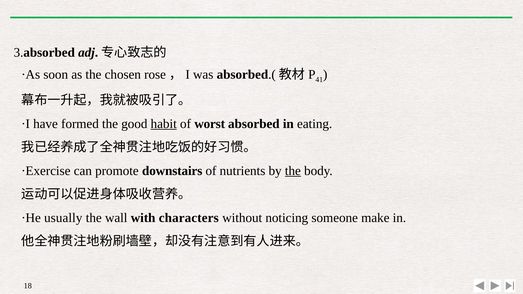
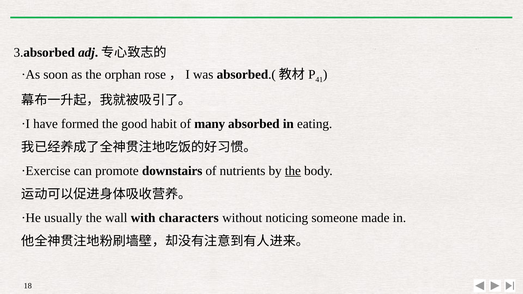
chosen: chosen -> orphan (123, 75)
habit underline: present -> none (164, 124)
worst: worst -> many (210, 124)
make: make -> made (375, 218)
